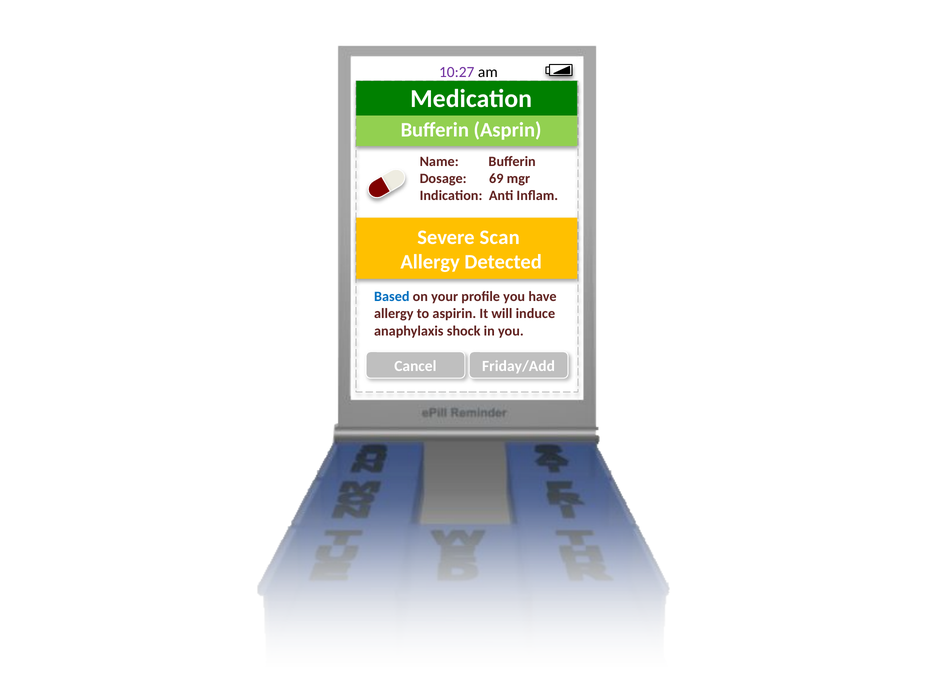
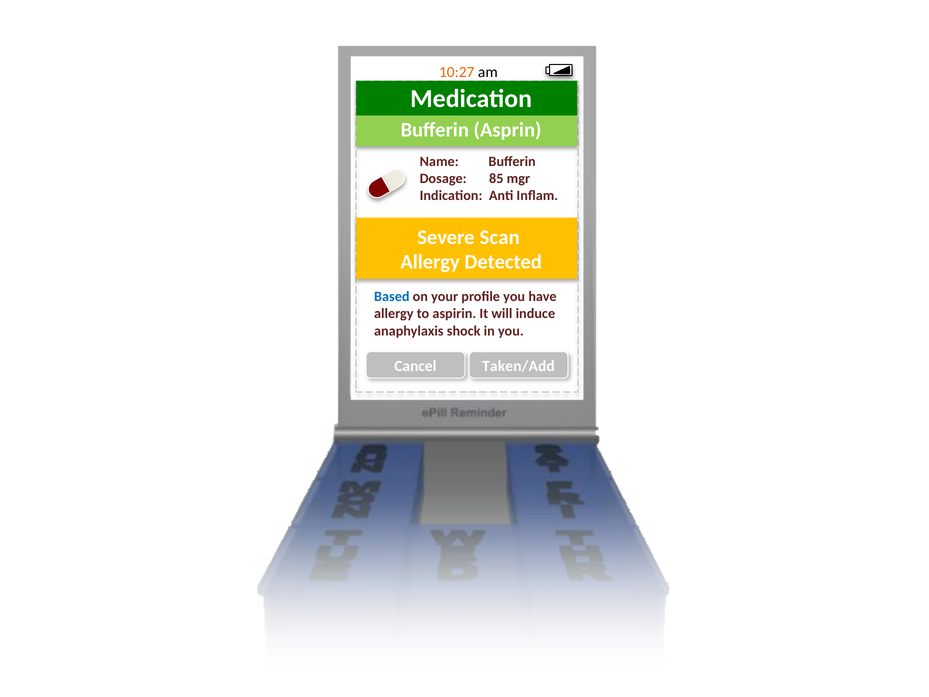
10:27 colour: purple -> orange (457, 72)
69: 69 -> 85 (496, 179)
Friday/Add: Friday/Add -> Taken/Add (518, 366)
